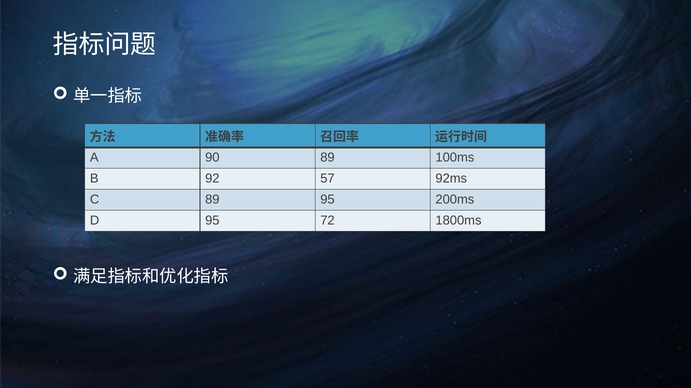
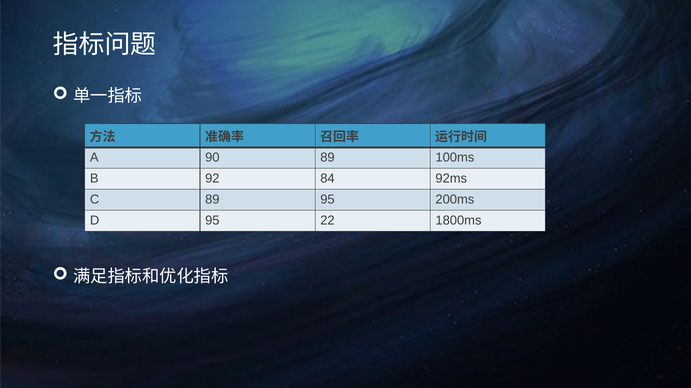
57: 57 -> 84 (328, 179)
72: 72 -> 22 (328, 221)
